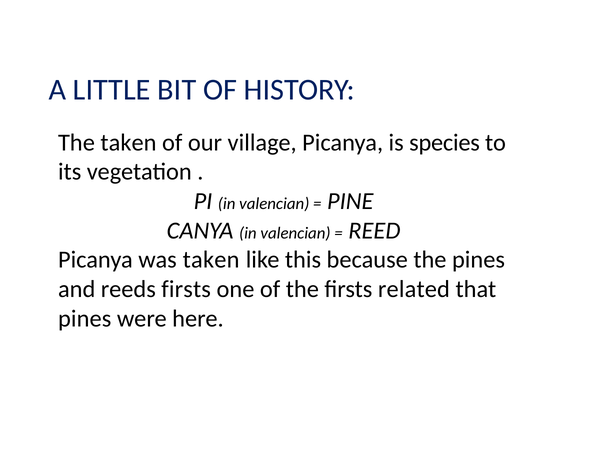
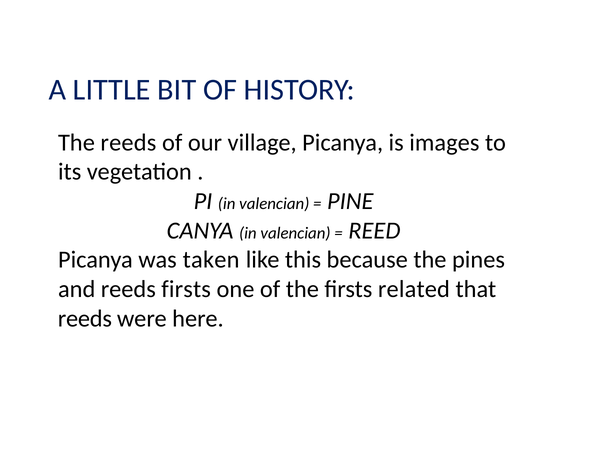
The taken: taken -> reeds (128, 142)
species: species -> images (444, 142)
pines: pines -> reeds (85, 318)
